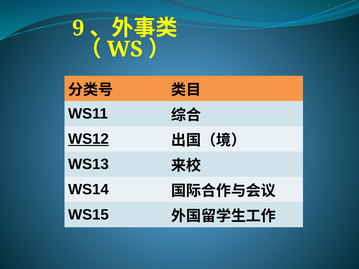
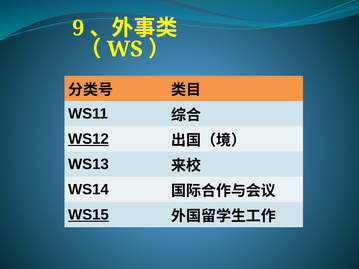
WS15 underline: none -> present (88, 215)
